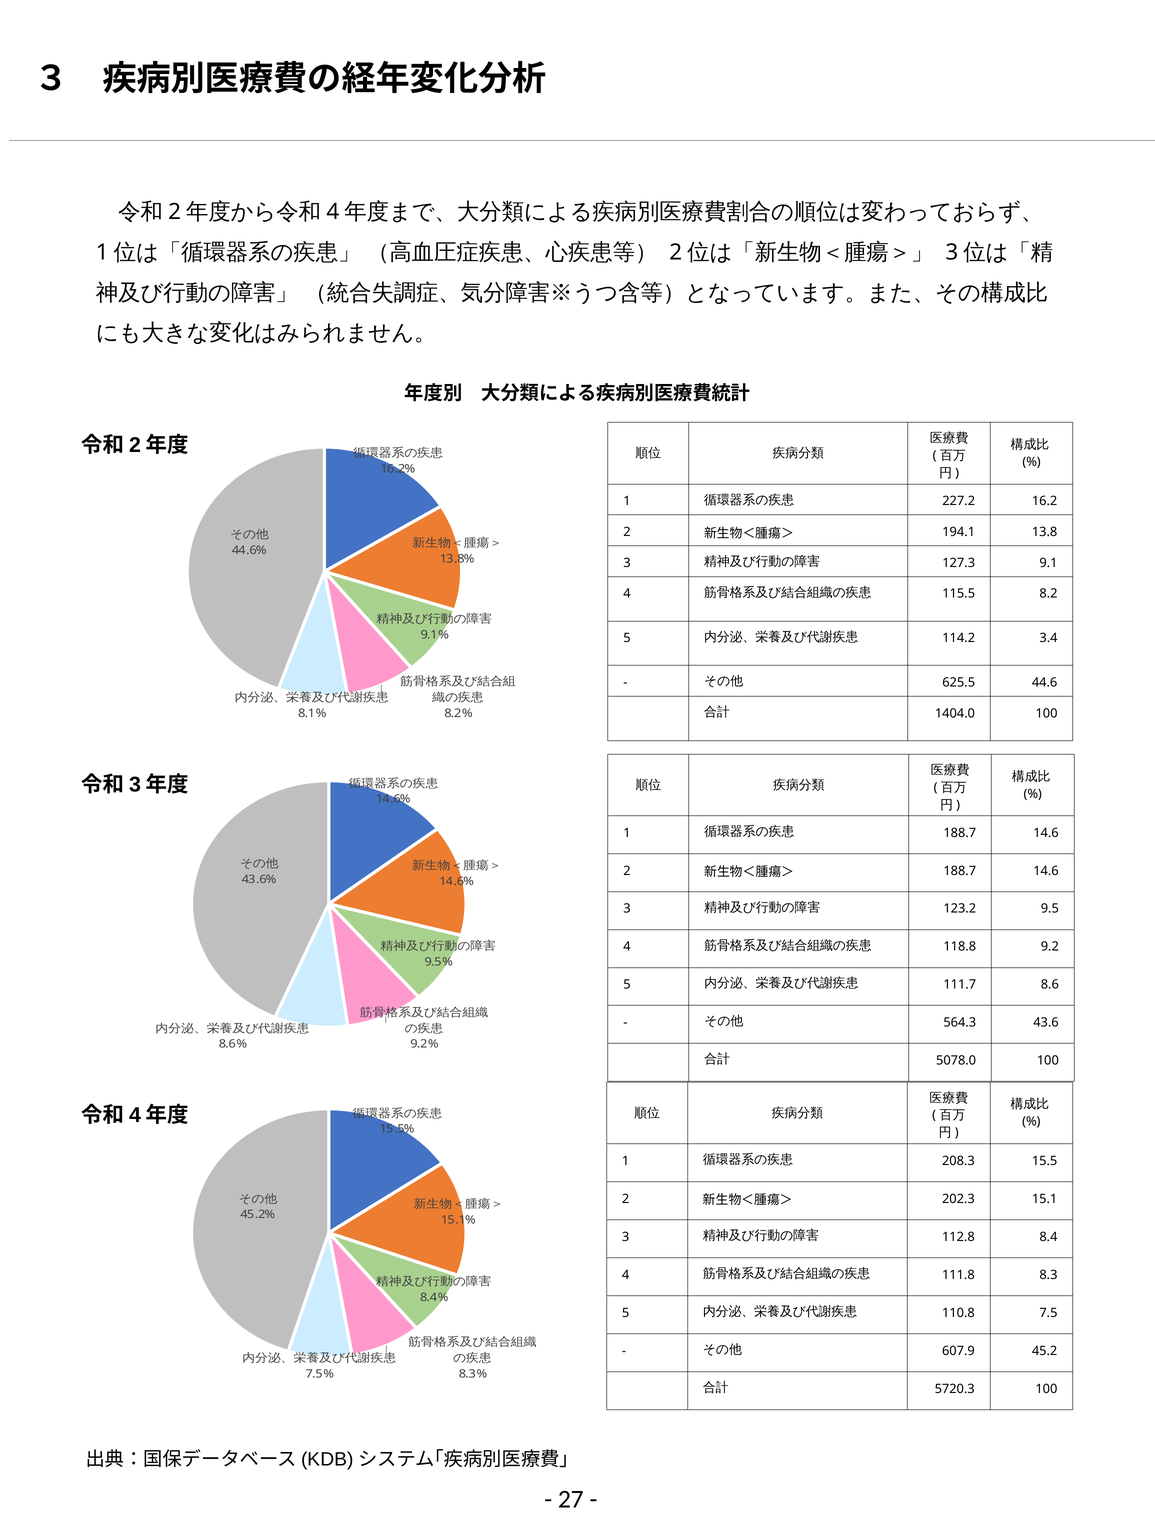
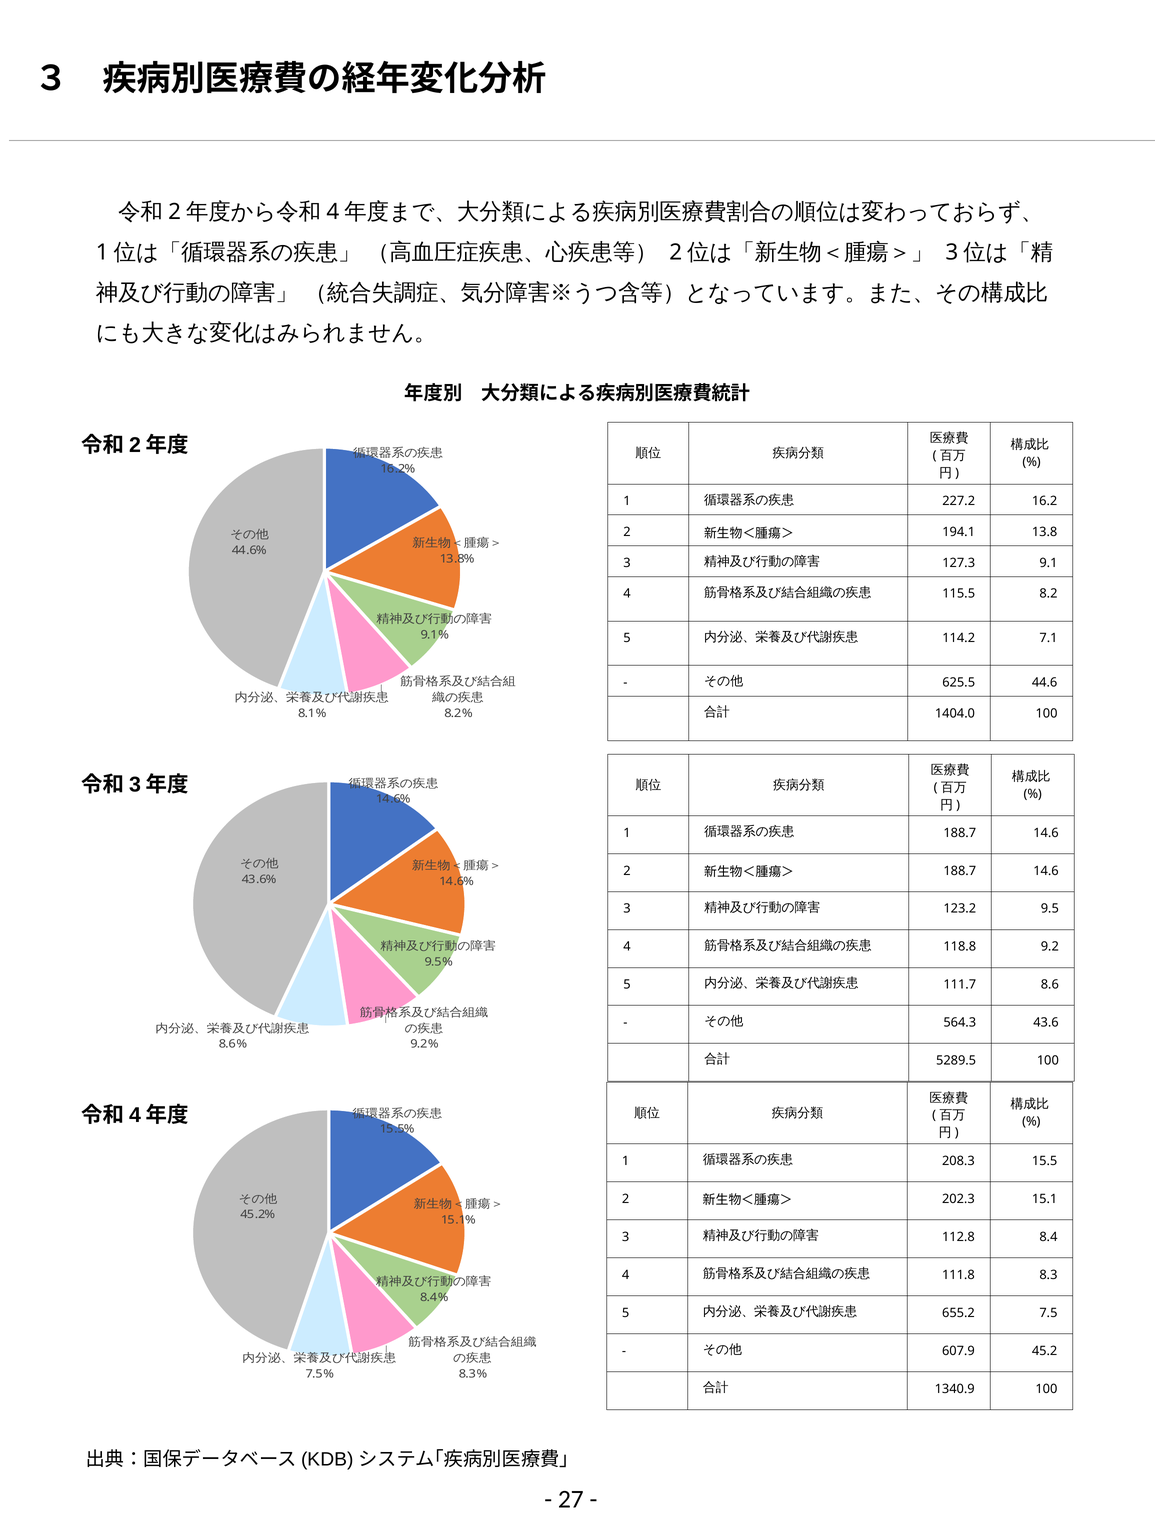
3.4: 3.4 -> 7.1 (1049, 638)
5078.0: 5078.0 -> 5289.5 (956, 1060)
110.8: 110.8 -> 655.2 (958, 1313)
5720.3: 5720.3 -> 1340.9 (955, 1389)
